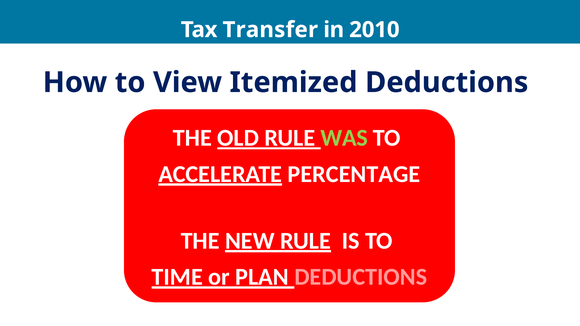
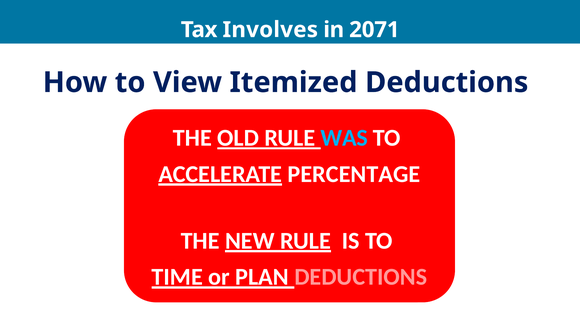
Transfer: Transfer -> Involves (270, 30)
2010: 2010 -> 2071 (374, 30)
WAS colour: light green -> light blue (344, 138)
